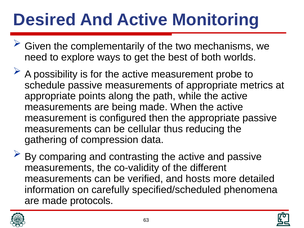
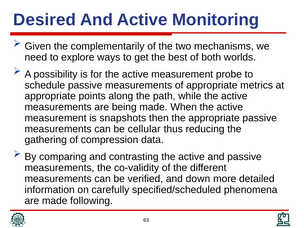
configured: configured -> snapshots (123, 118)
hosts: hosts -> down (198, 179)
protocols: protocols -> following (92, 201)
